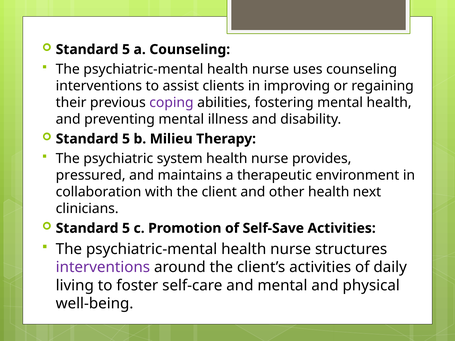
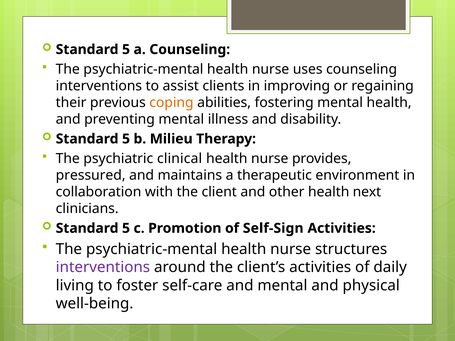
coping colour: purple -> orange (171, 103)
system: system -> clinical (180, 159)
Self-Save: Self-Save -> Self-Sign (273, 228)
